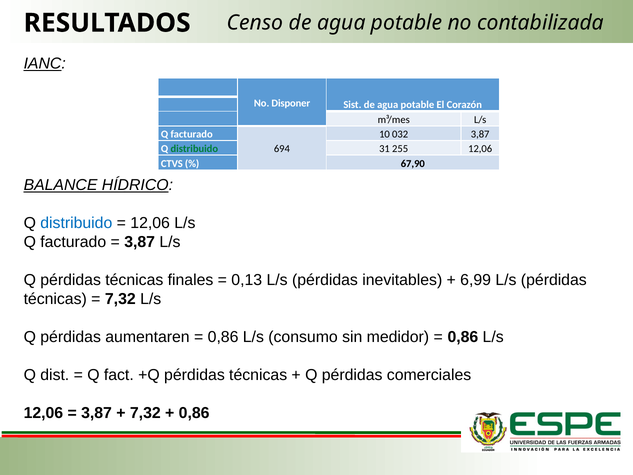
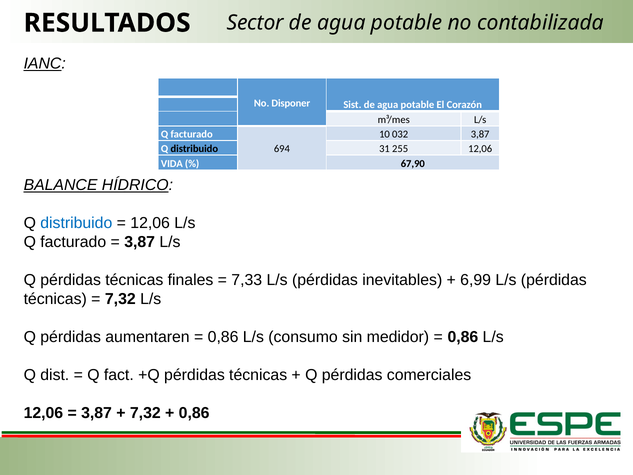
Censo: Censo -> Sector (255, 23)
distribuido colour: green -> black (194, 149)
CTVS: CTVS -> VIDA (172, 163)
0,13: 0,13 -> 7,33 (247, 280)
